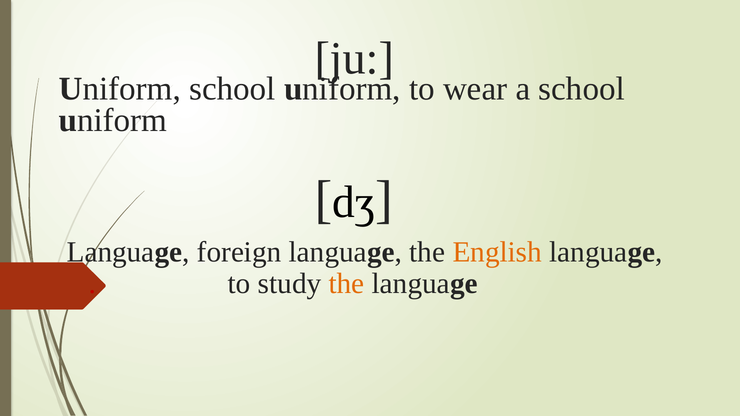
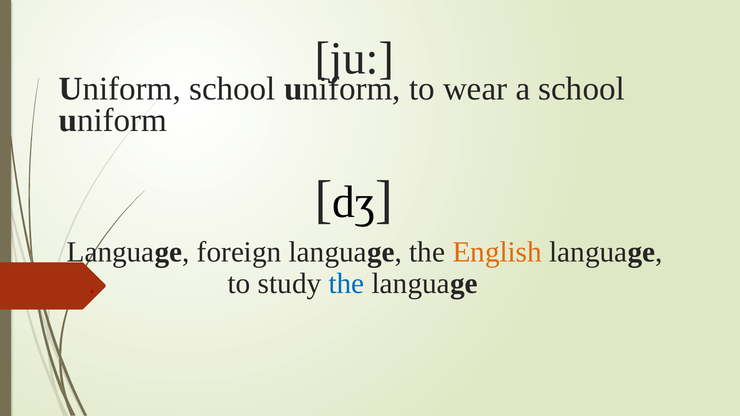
the colour: orange -> blue (347, 284)
